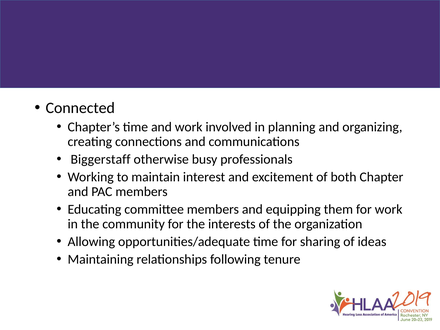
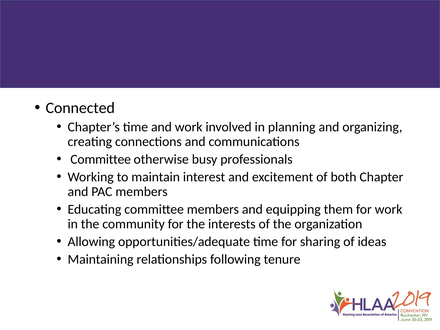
Biggerstaff: Biggerstaff -> Committee (101, 159)
